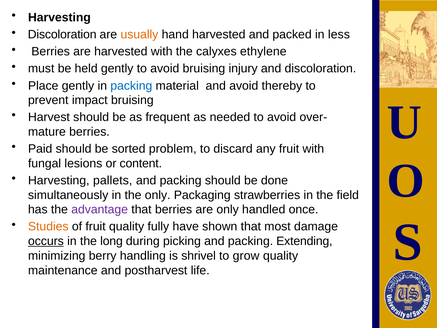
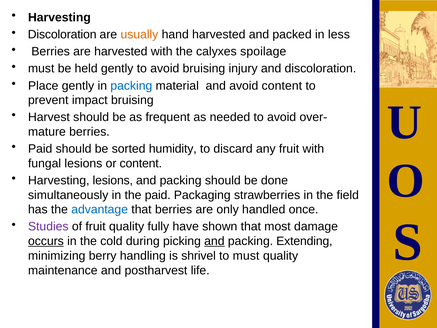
ethylene: ethylene -> spoilage (263, 52)
avoid thereby: thereby -> content (282, 86)
problem: problem -> humidity (173, 149)
Harvesting pallets: pallets -> lesions (113, 180)
the only: only -> paid (158, 195)
advantage colour: purple -> blue (100, 209)
Studies colour: orange -> purple (48, 226)
long: long -> cold (111, 241)
and underline: none -> present (214, 241)
to grow: grow -> must (246, 256)
